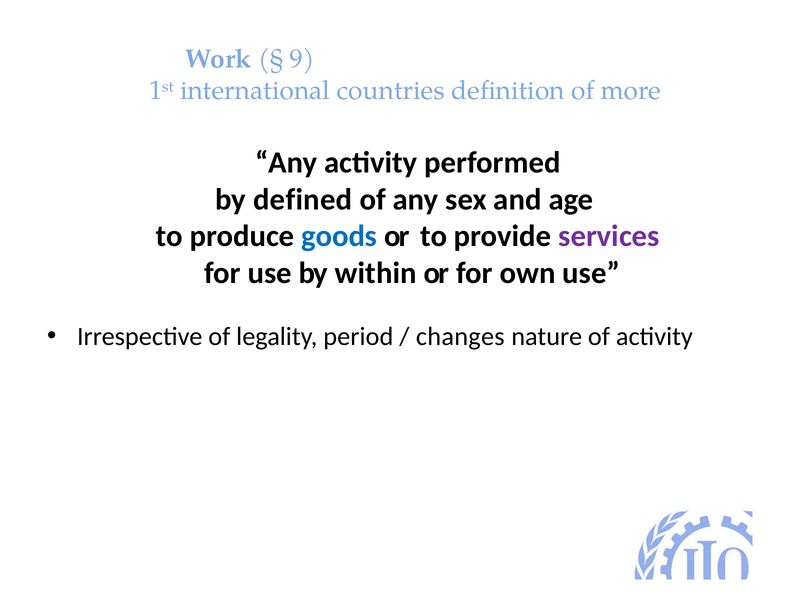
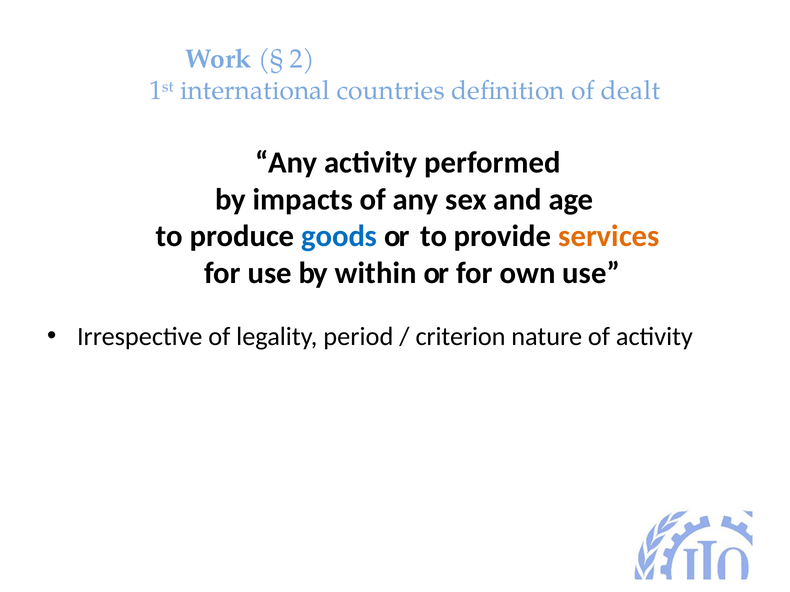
9: 9 -> 2 (302, 59)
more: more -> dealt (631, 91)
defined: defined -> impacts (303, 200)
services colour: purple -> orange (609, 237)
changes: changes -> criterion (461, 337)
